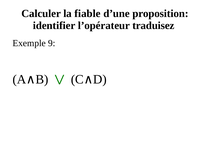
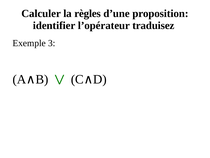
fiable: fiable -> règles (88, 14)
9: 9 -> 3 (52, 43)
